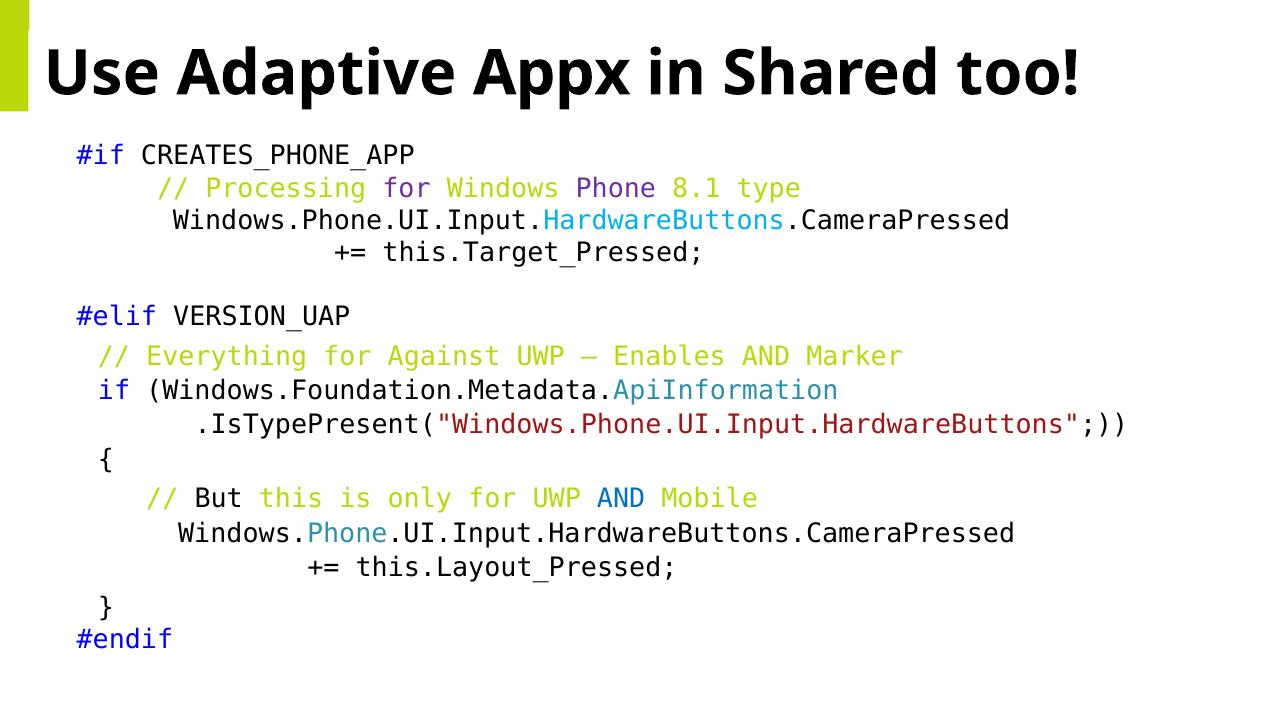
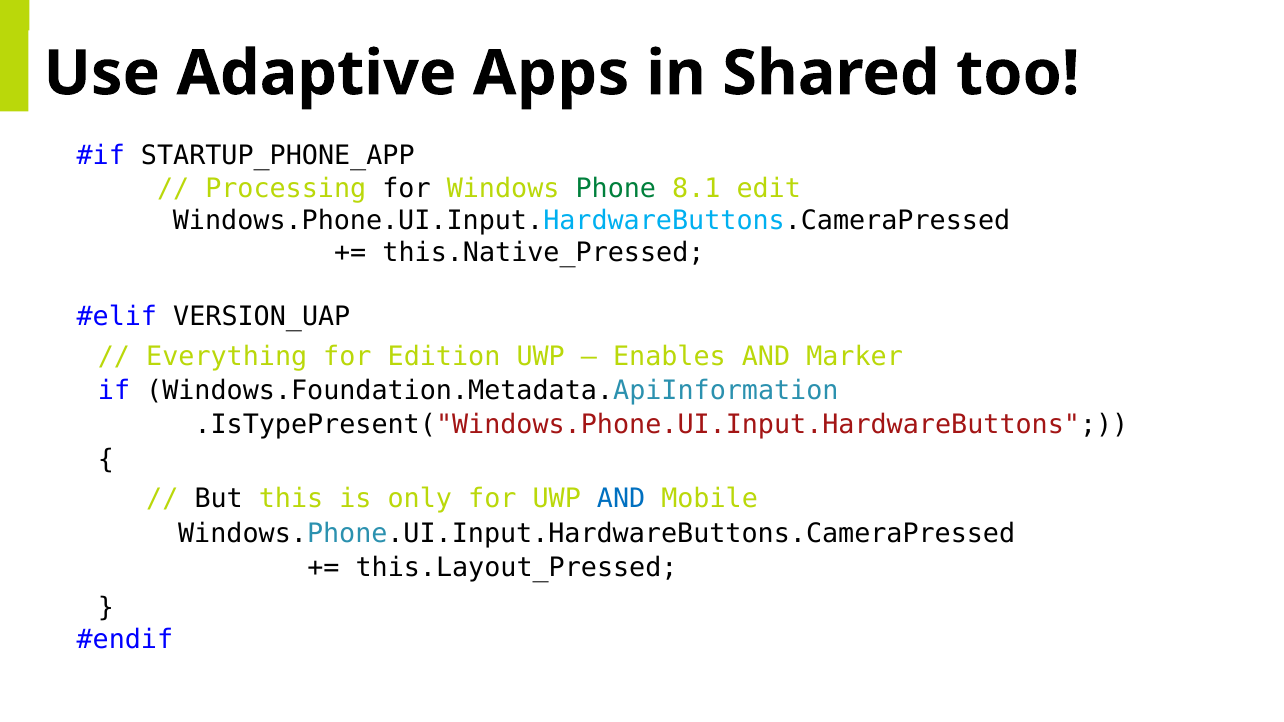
Appx: Appx -> Apps (551, 74)
CREATES_PHONE_APP: CREATES_PHONE_APP -> STARTUP_PHONE_APP (278, 156)
for colour: purple -> black (406, 188)
Phone colour: purple -> green (616, 188)
type: type -> edit (769, 188)
this.Target_Pressed: this.Target_Pressed -> this.Native_Pressed (543, 252)
Against: Against -> Edition (444, 356)
